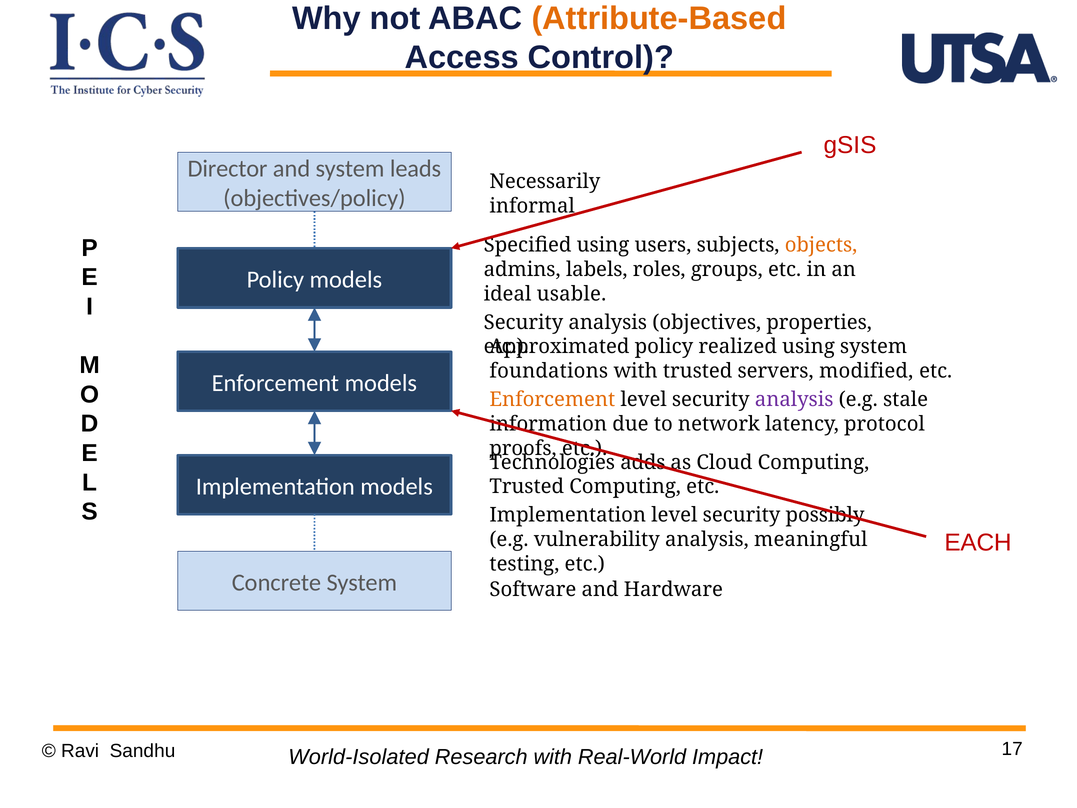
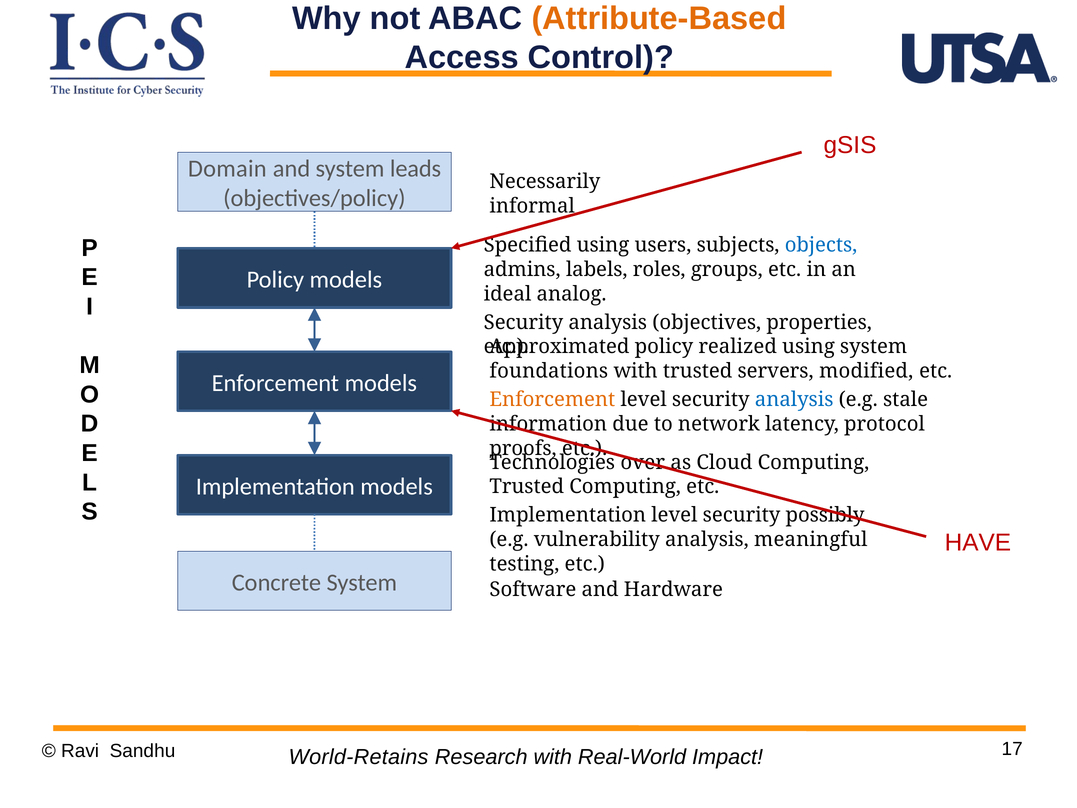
Director: Director -> Domain (227, 169)
objects colour: orange -> blue (821, 245)
usable: usable -> analog (572, 294)
analysis colour: purple -> blue (794, 399)
adds: adds -> over (643, 462)
EACH: EACH -> HAVE (978, 542)
World-Isolated: World-Isolated -> World-Retains (358, 757)
